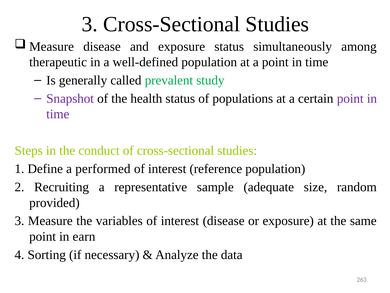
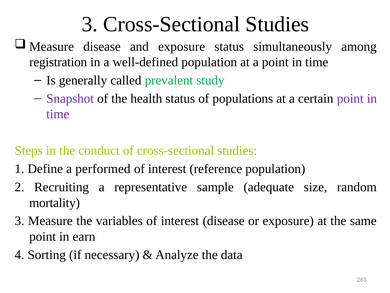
therapeutic: therapeutic -> registration (58, 62)
provided: provided -> mortality (55, 202)
